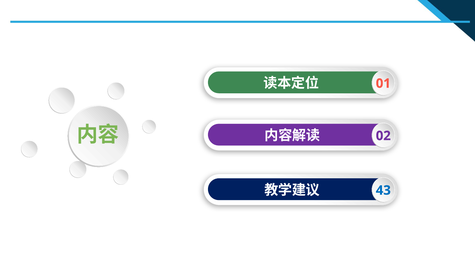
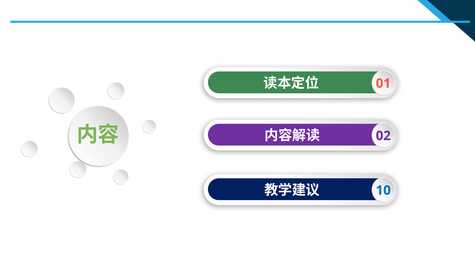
43: 43 -> 10 (383, 190)
